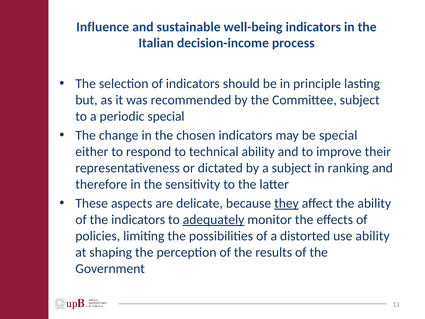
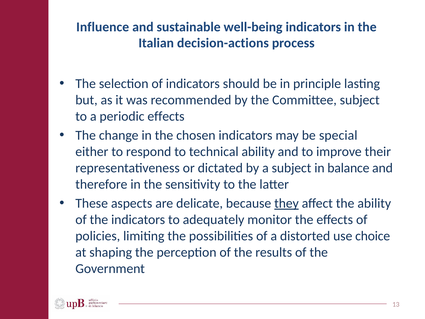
decision-income: decision-income -> decision-actions (223, 43)
periodic special: special -> effects (166, 116)
ranking: ranking -> balance (348, 168)
adequately underline: present -> none (214, 219)
use ability: ability -> choice (373, 236)
